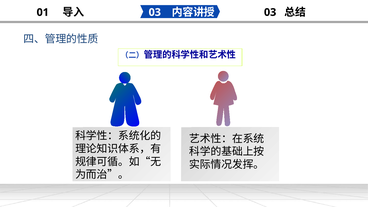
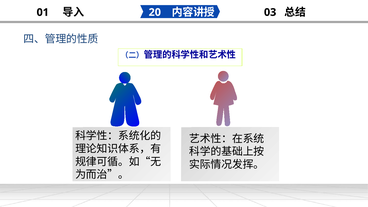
03: 03 -> 20 (155, 12)
